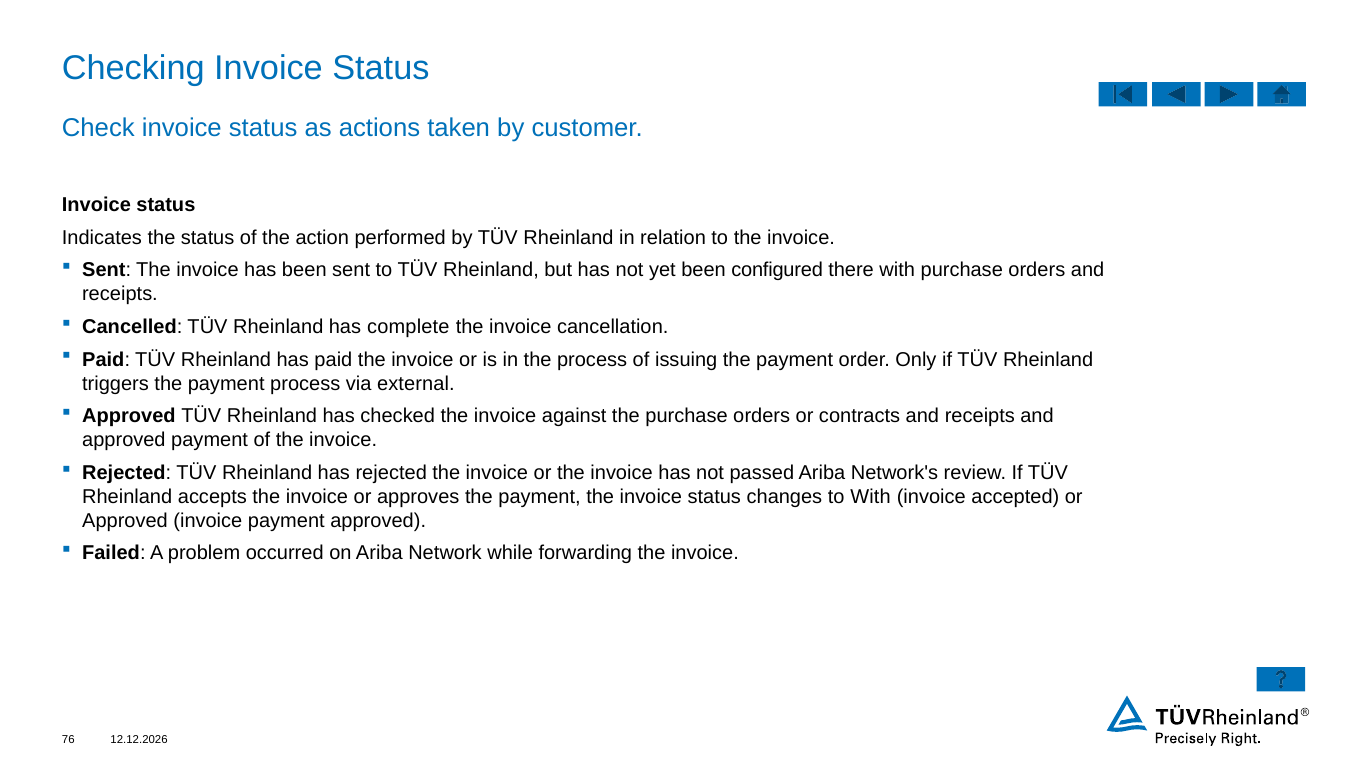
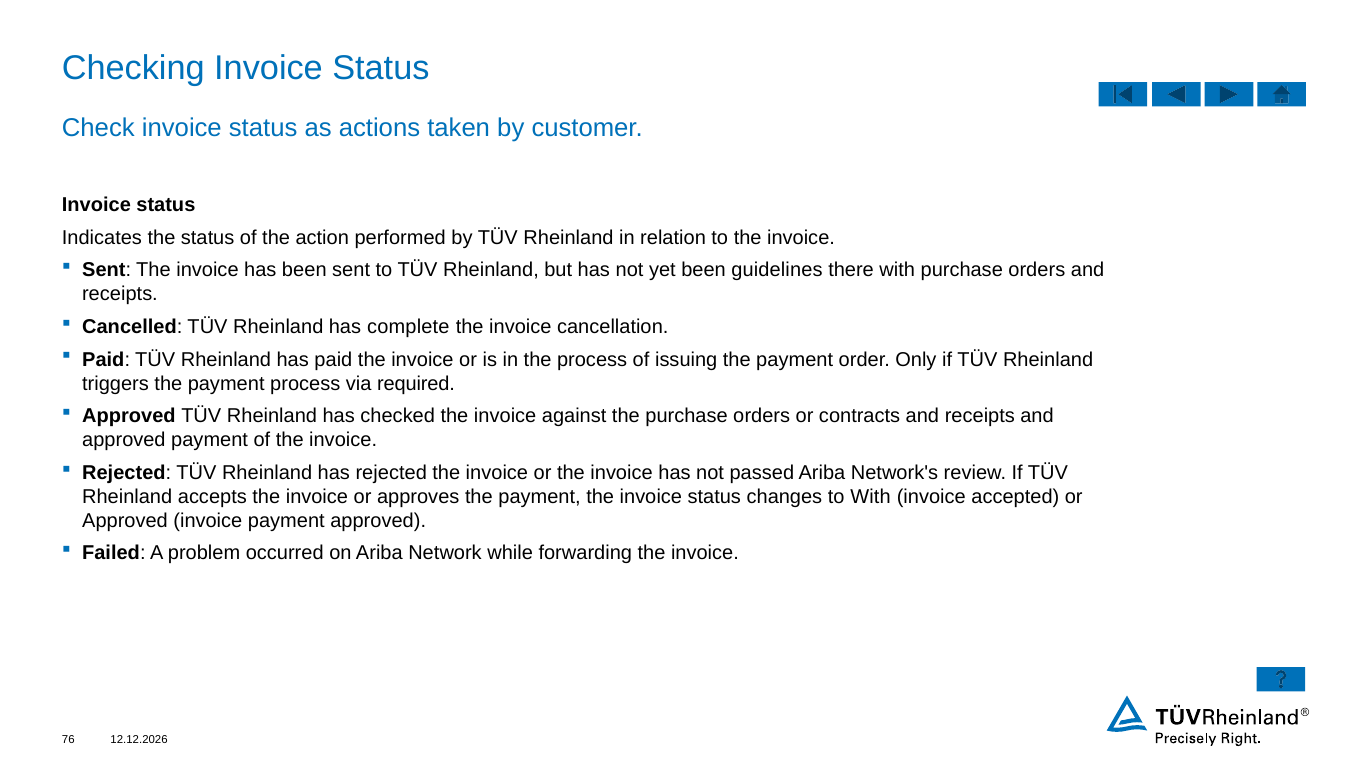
configured: configured -> guidelines (777, 270)
external: external -> required (416, 383)
